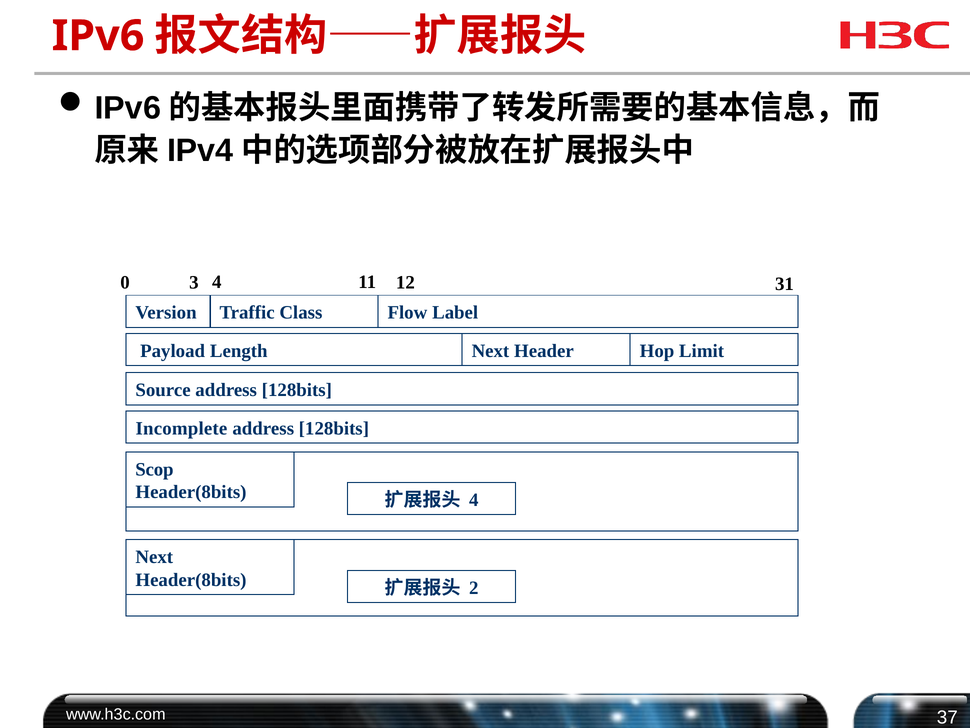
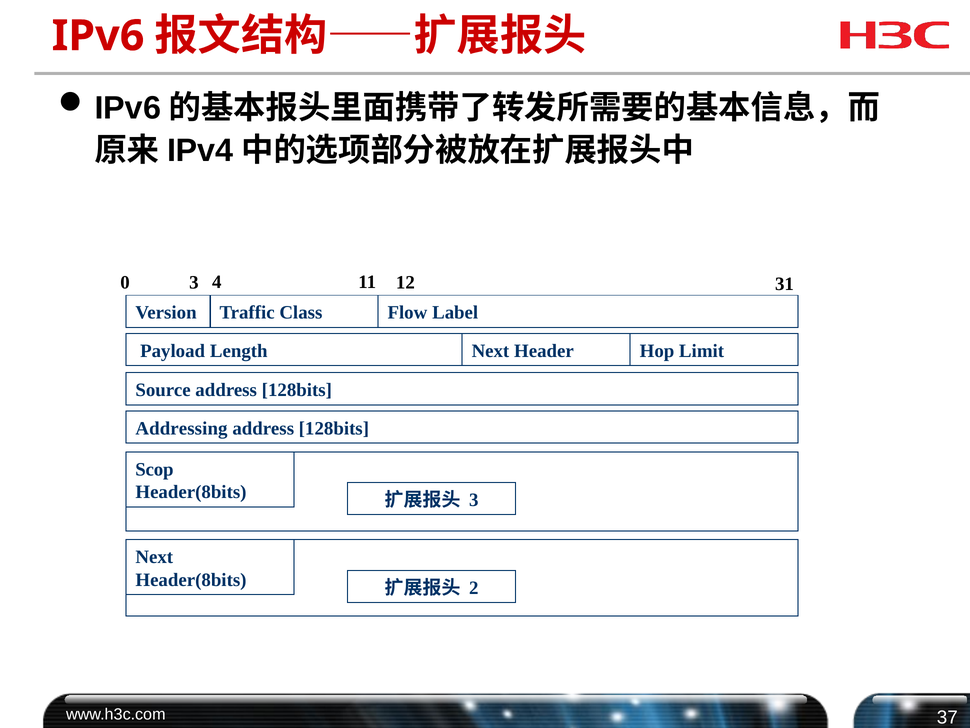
Incomplete: Incomplete -> Addressing (181, 428)
4: 4 -> 3 (474, 500)
